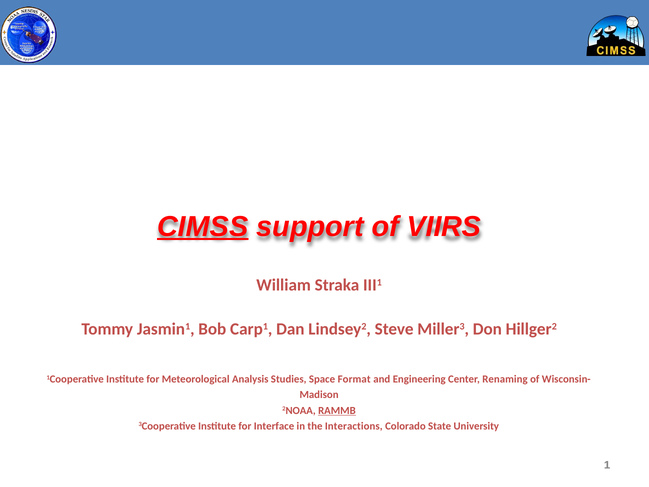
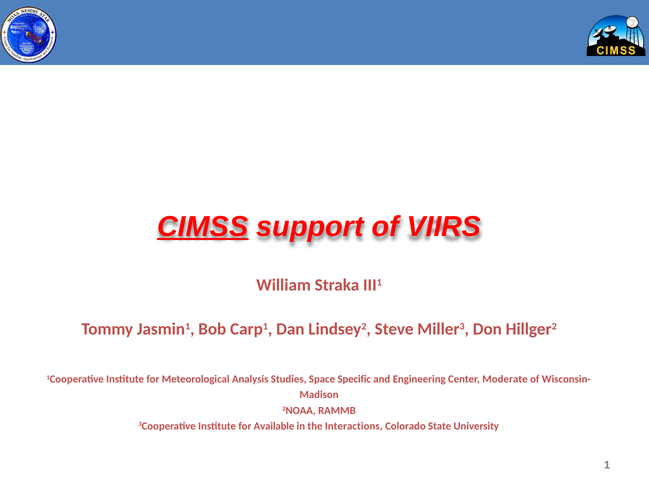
Format: Format -> Specific (354, 379)
Renaming: Renaming -> Moderate (505, 379)
RAMMB underline: present -> none (337, 410)
Interface: Interface -> Available (274, 426)
